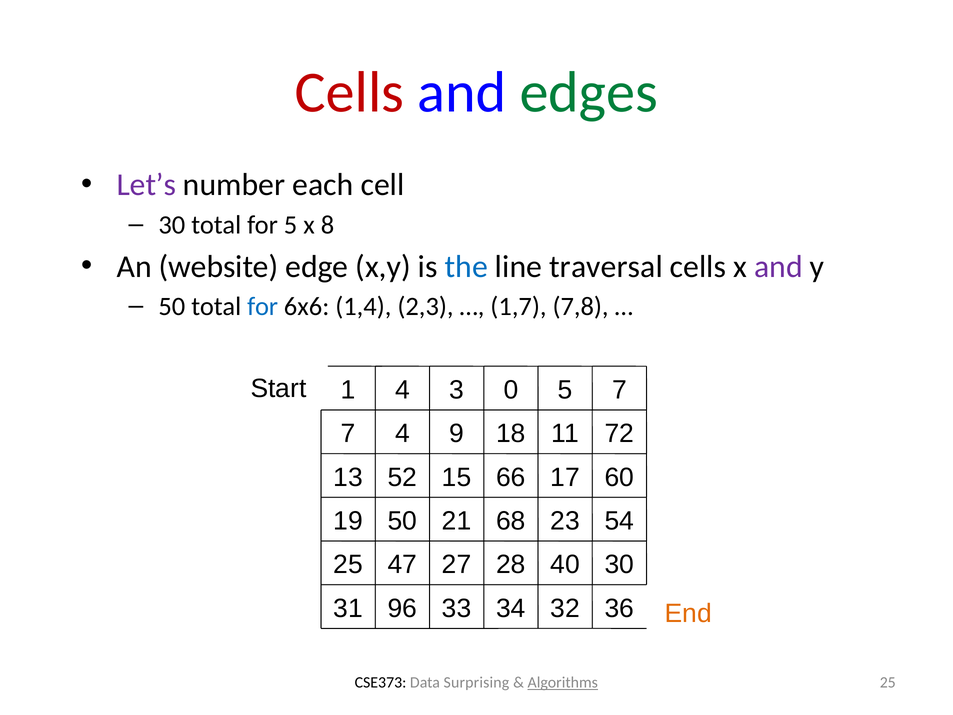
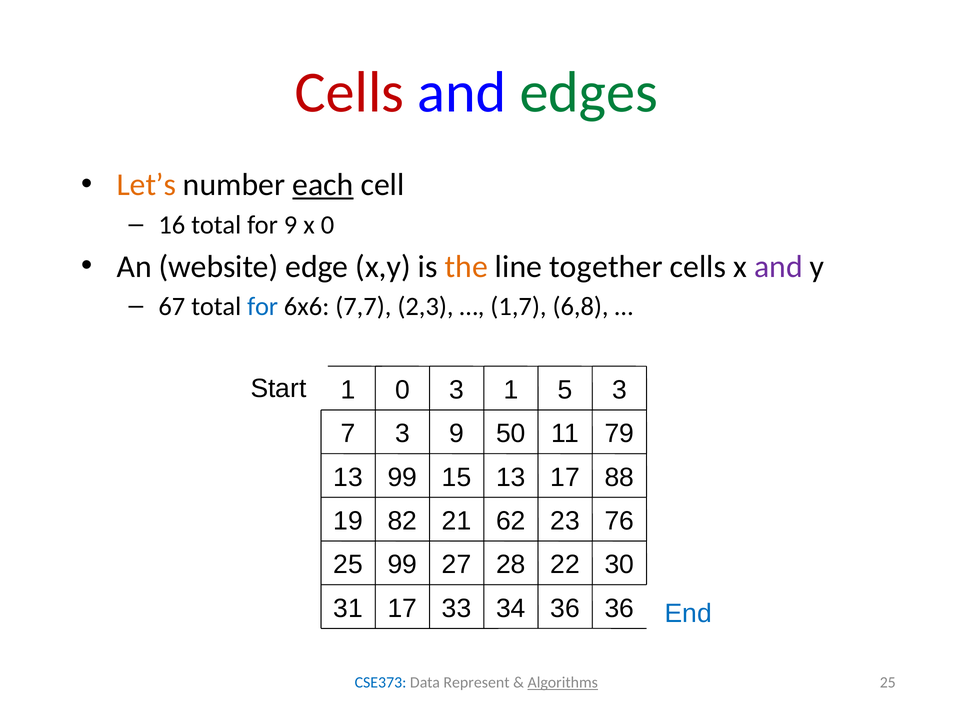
Let’s colour: purple -> orange (146, 185)
each underline: none -> present (323, 185)
30: 30 -> 16 (172, 225)
for 5: 5 -> 9 (291, 225)
x 8: 8 -> 0 (328, 225)
the colour: blue -> orange (466, 266)
traversal: traversal -> together (606, 266)
50: 50 -> 67 (172, 306)
1,4: 1,4 -> 7,7 (363, 306)
7,8: 7,8 -> 6,8 (581, 306)
1 4: 4 -> 0 (402, 390)
3 0: 0 -> 1 (511, 390)
5 7: 7 -> 3 (619, 390)
7 4: 4 -> 3 (402, 433)
18: 18 -> 50 (511, 433)
72: 72 -> 79 (619, 433)
13 52: 52 -> 99 (402, 477)
15 66: 66 -> 13 (511, 477)
60: 60 -> 88 (619, 477)
19 50: 50 -> 82 (402, 521)
68: 68 -> 62 (511, 521)
54: 54 -> 76 (619, 521)
25 47: 47 -> 99 (402, 564)
40: 40 -> 22 (565, 564)
31 96: 96 -> 17 (402, 608)
34 32: 32 -> 36 (565, 608)
End colour: orange -> blue (688, 613)
CSE373 colour: black -> blue (381, 682)
Surprising: Surprising -> Represent (477, 682)
